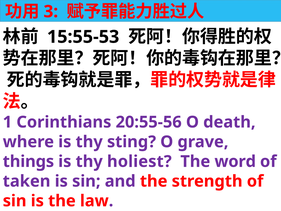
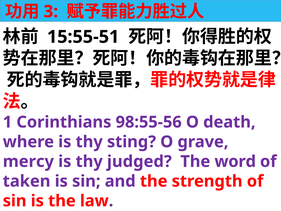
15:55-53: 15:55-53 -> 15:55-51 (83, 37)
20:55-56: 20:55-56 -> 98:55-56 (149, 122)
things: things -> mercy (28, 161)
holiest: holiest -> judged (139, 161)
